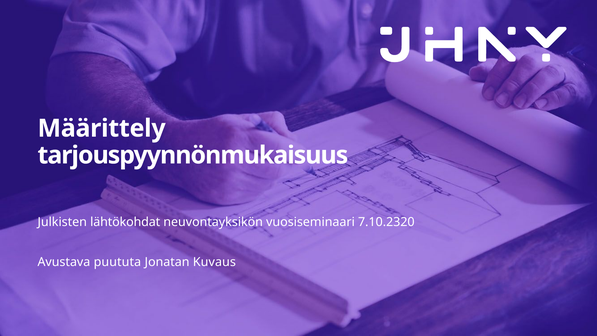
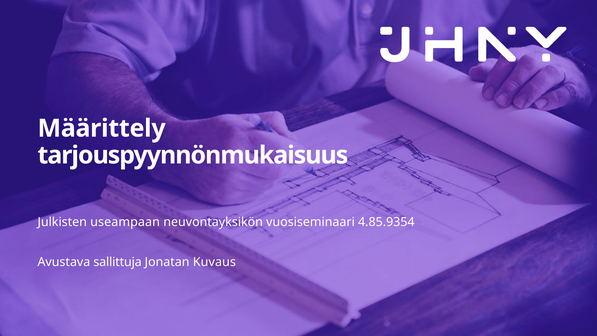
lähtökohdat: lähtökohdat -> useampaan (125, 222)
7.10.2320: 7.10.2320 -> 4.85.9354 (386, 222)
puututa: puututa -> sallittuja (118, 262)
